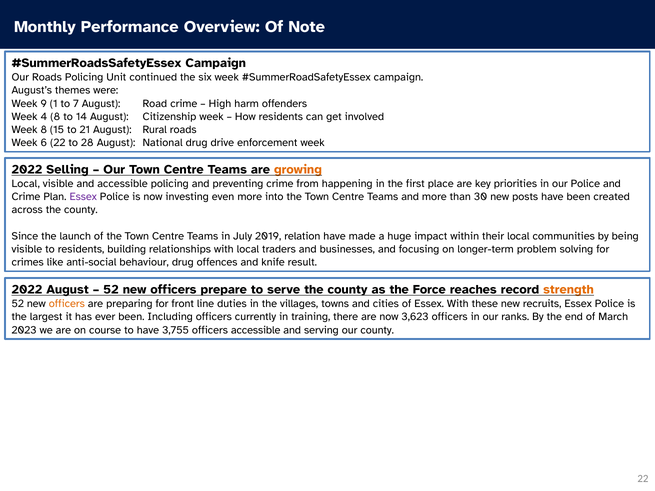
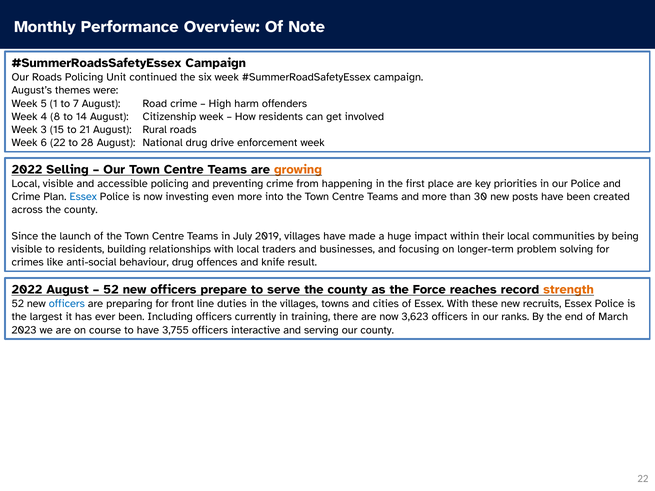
9: 9 -> 5 (44, 104)
Week 8: 8 -> 3 (44, 130)
Essex colour: purple -> blue (83, 197)
2019 relation: relation -> villages (302, 236)
officers colour: orange -> blue (67, 304)
officers accessible: accessible -> interactive (256, 330)
